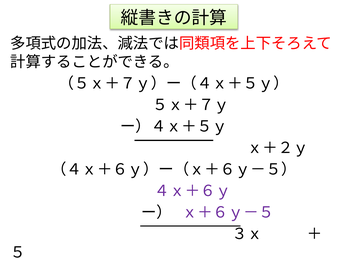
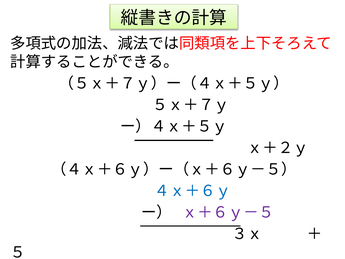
４ｘ＋６ｙ colour: purple -> blue (193, 191)
